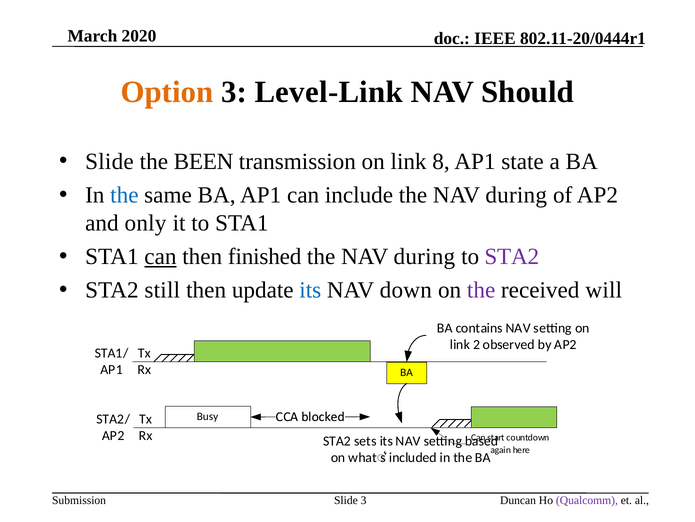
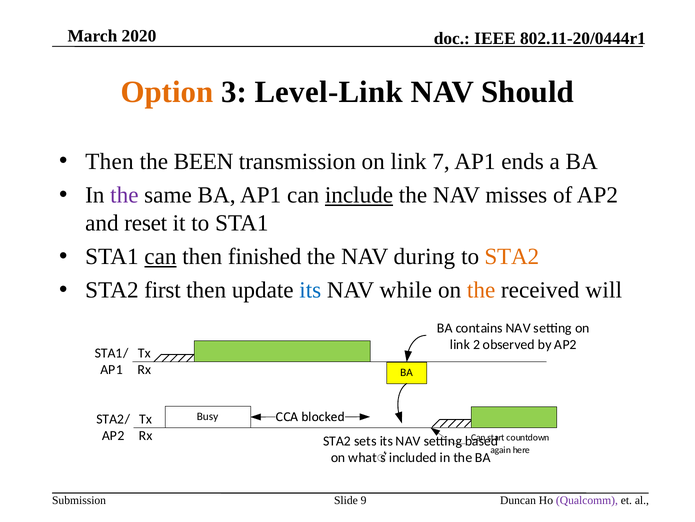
Slide: Slide -> Then (109, 161)
8: 8 -> 7 (441, 161)
state: state -> ends (523, 161)
the colour: blue -> purple (124, 195)
include underline: none -> present (359, 195)
during: during -> misses (516, 195)
only: only -> reset (146, 223)
STA2 colour: purple -> orange (512, 256)
still: still -> first (163, 290)
down: down -> while (406, 290)
the colour: purple -> orange (481, 290)
Slide 3: 3 -> 9 (364, 500)
